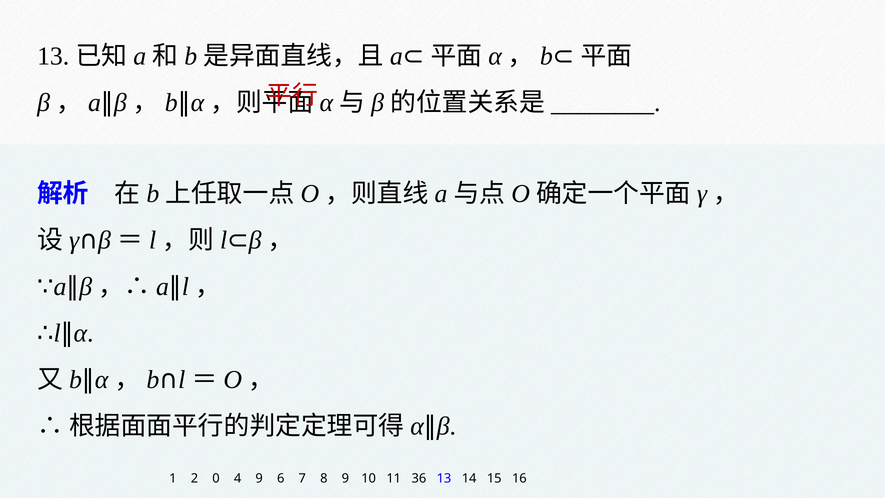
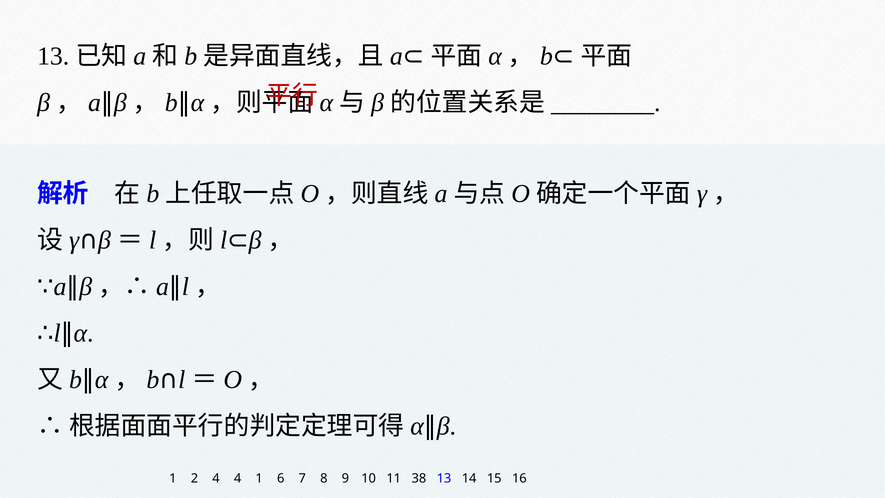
2 0: 0 -> 4 (216, 478)
4 9: 9 -> 1 (259, 478)
36: 36 -> 38 (419, 478)
